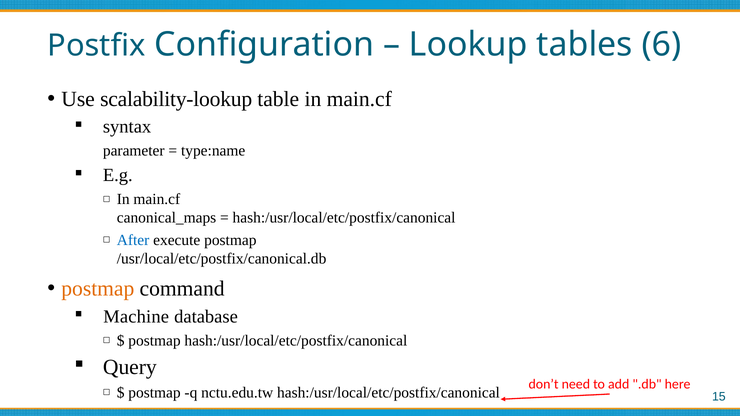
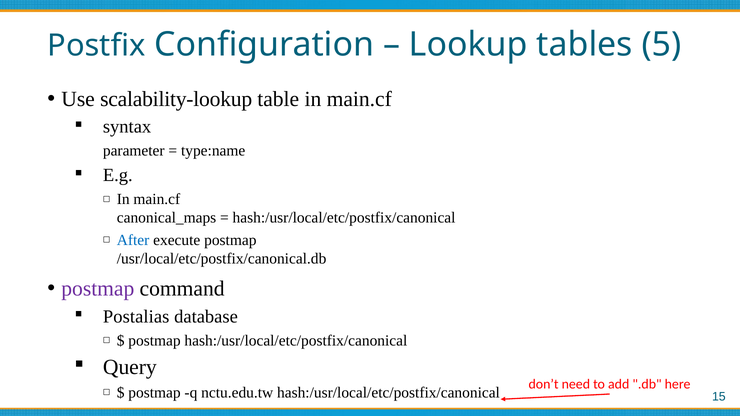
6: 6 -> 5 (661, 45)
postmap colour: orange -> purple (98, 289)
Machine: Machine -> Postalias (136, 317)
